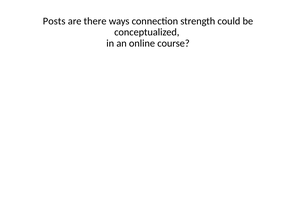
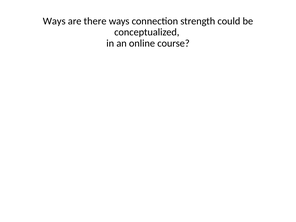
Posts: Posts -> Ways (54, 21)
